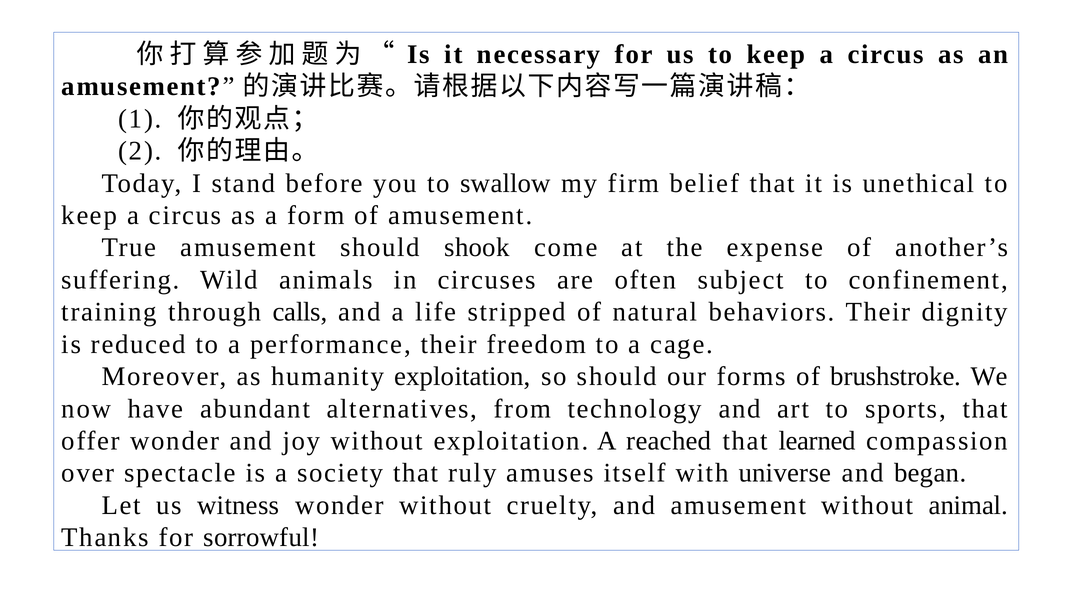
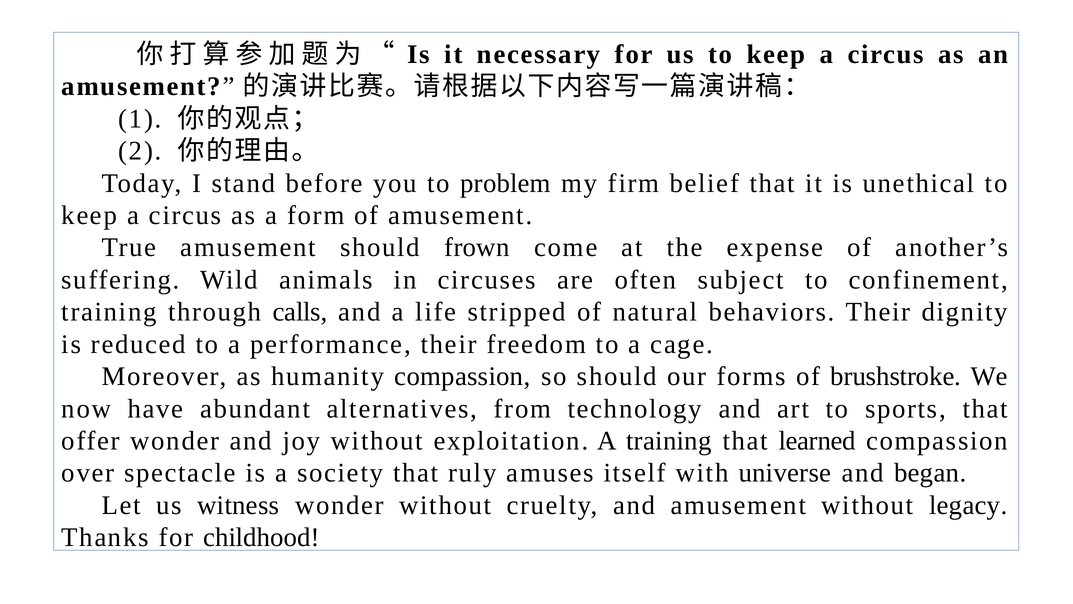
swallow: swallow -> problem (506, 183)
shook: shook -> frown (477, 247)
humanity exploitation: exploitation -> compassion (462, 376)
A reached: reached -> training (669, 441)
animal: animal -> legacy (968, 505)
sorrowful: sorrowful -> childhood (261, 537)
